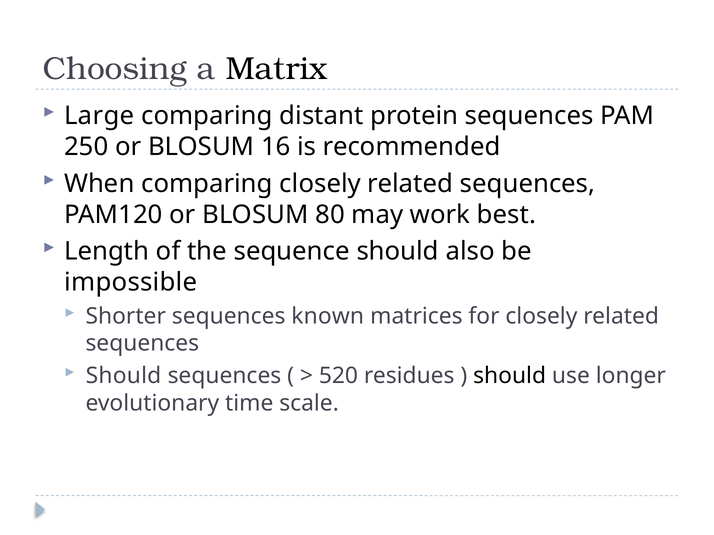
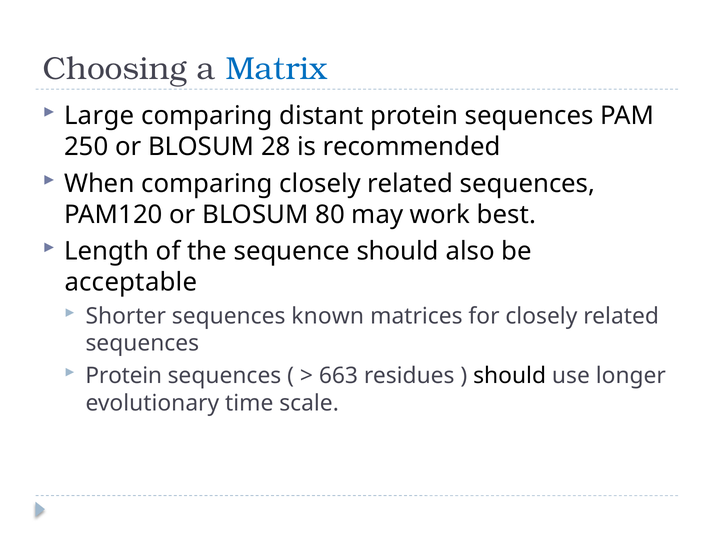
Matrix colour: black -> blue (276, 69)
16: 16 -> 28 (276, 147)
impossible: impossible -> acceptable (131, 283)
Should: Should -> Protein (124, 376)
520: 520 -> 663 (338, 376)
